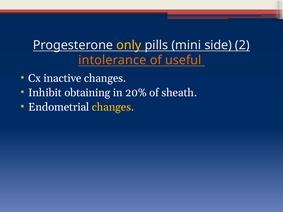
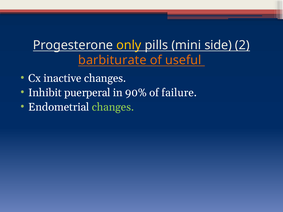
intolerance: intolerance -> barbiturate (112, 60)
obtaining: obtaining -> puerperal (87, 93)
20%: 20% -> 90% (136, 93)
sheath: sheath -> failure (179, 93)
changes colour: yellow -> light green (113, 107)
